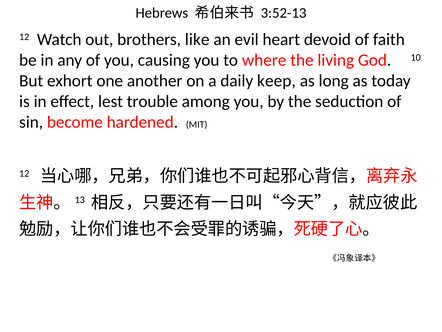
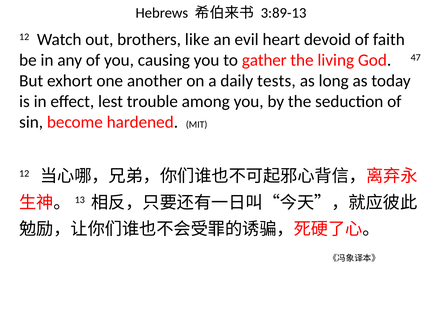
3:52-13: 3:52-13 -> 3:89-13 (284, 13)
where: where -> gather (264, 60)
10: 10 -> 47 (416, 57)
keep: keep -> tests (276, 81)
